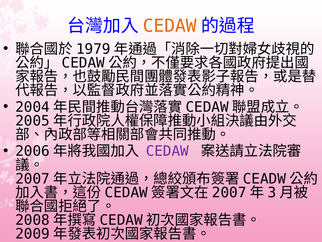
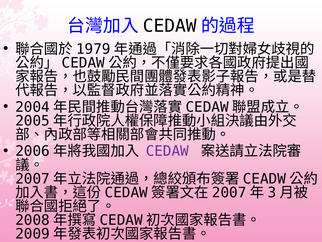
CEDAW colour: orange -> black (170, 26)
